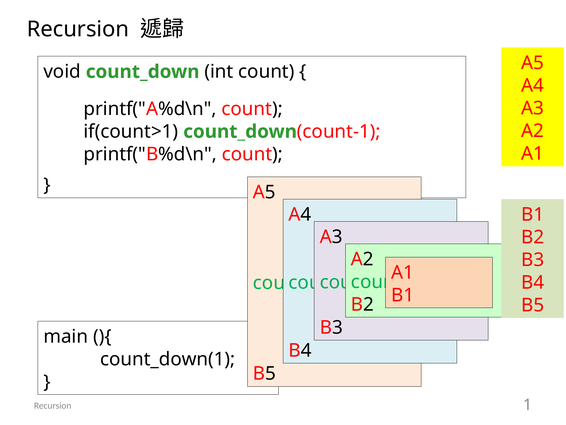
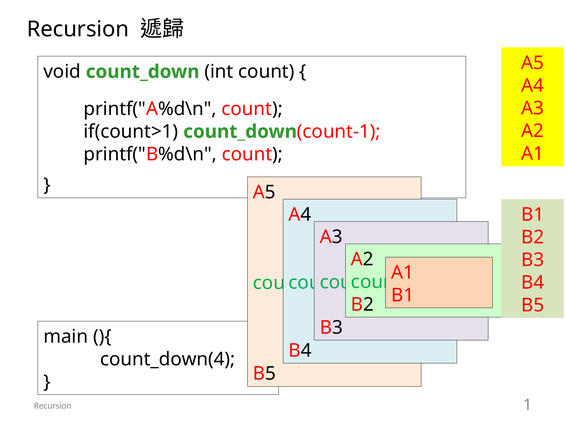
count_down(1: count_down(1 -> count_down(4 (168, 359)
